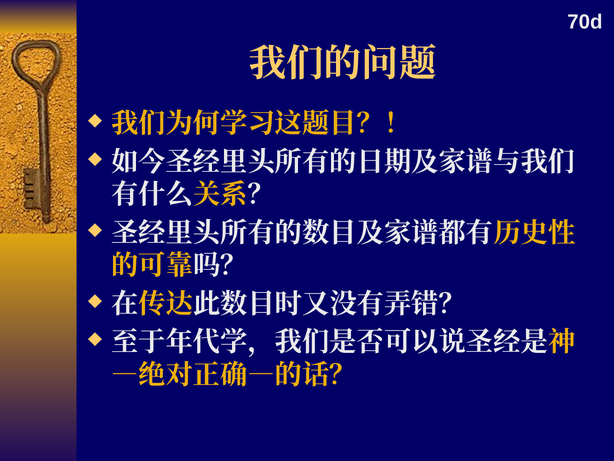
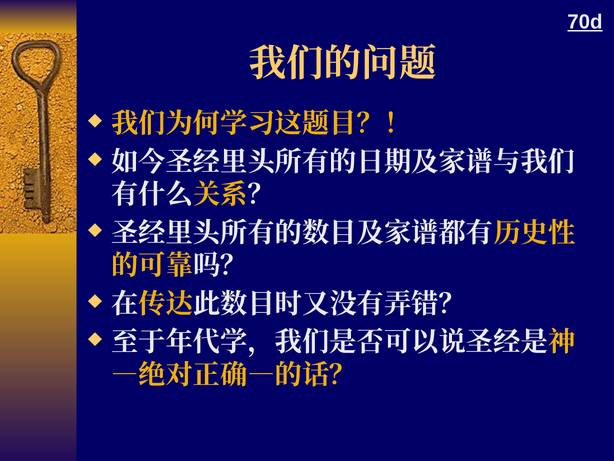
70d underline: none -> present (585, 22)
